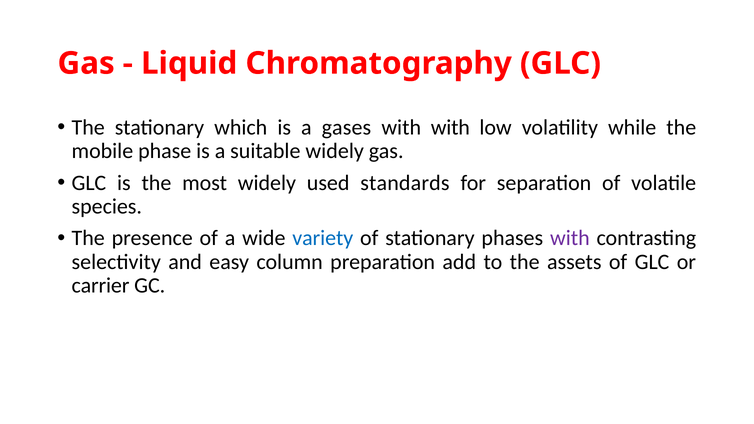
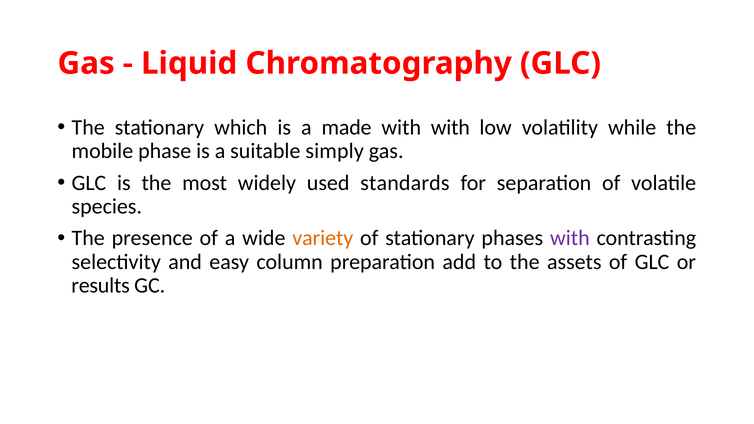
gases: gases -> made (347, 127)
suitable widely: widely -> simply (335, 151)
variety colour: blue -> orange (323, 238)
carrier: carrier -> results (101, 286)
